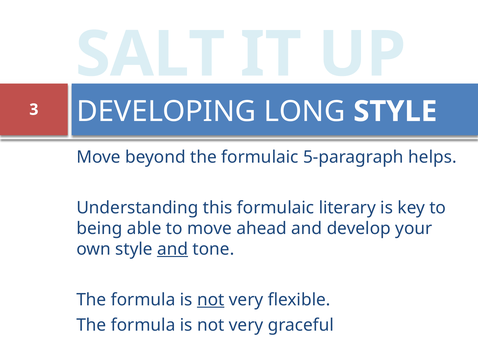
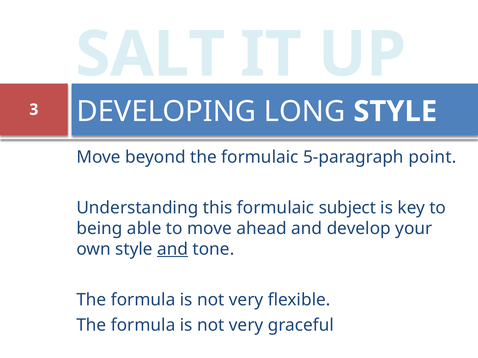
helps: helps -> point (432, 157)
literary: literary -> subject (347, 208)
not underline: present -> none (211, 300)
